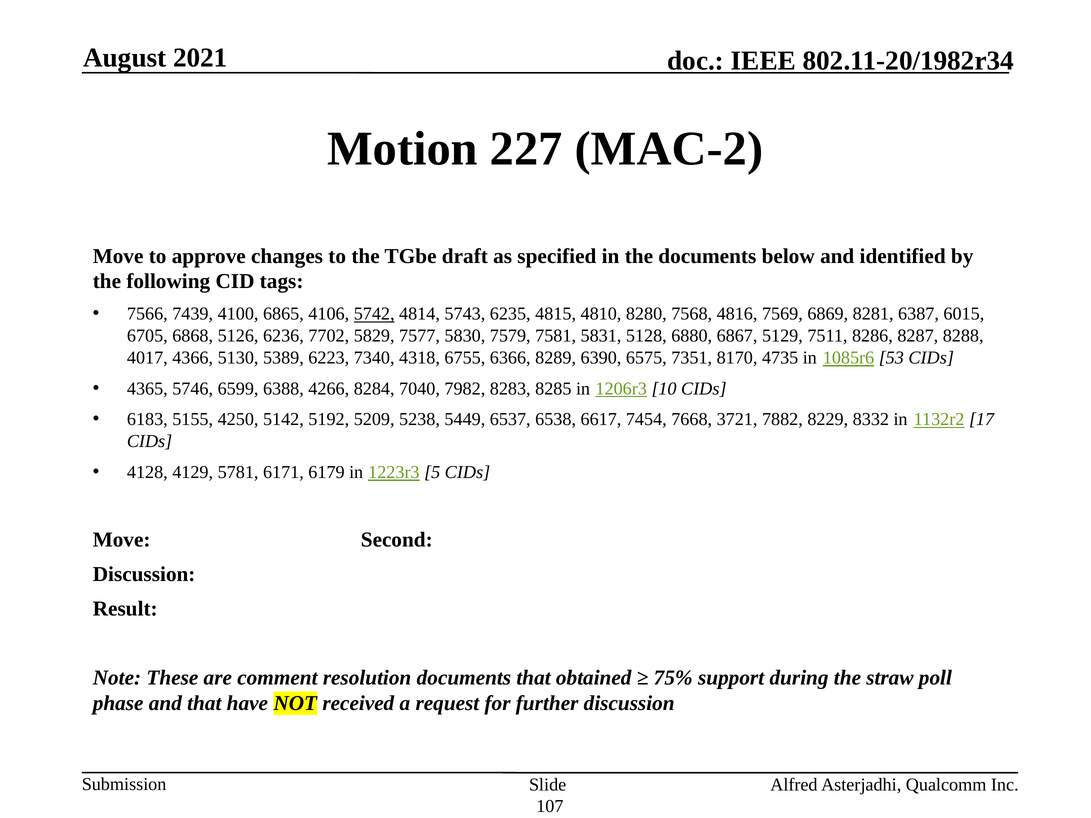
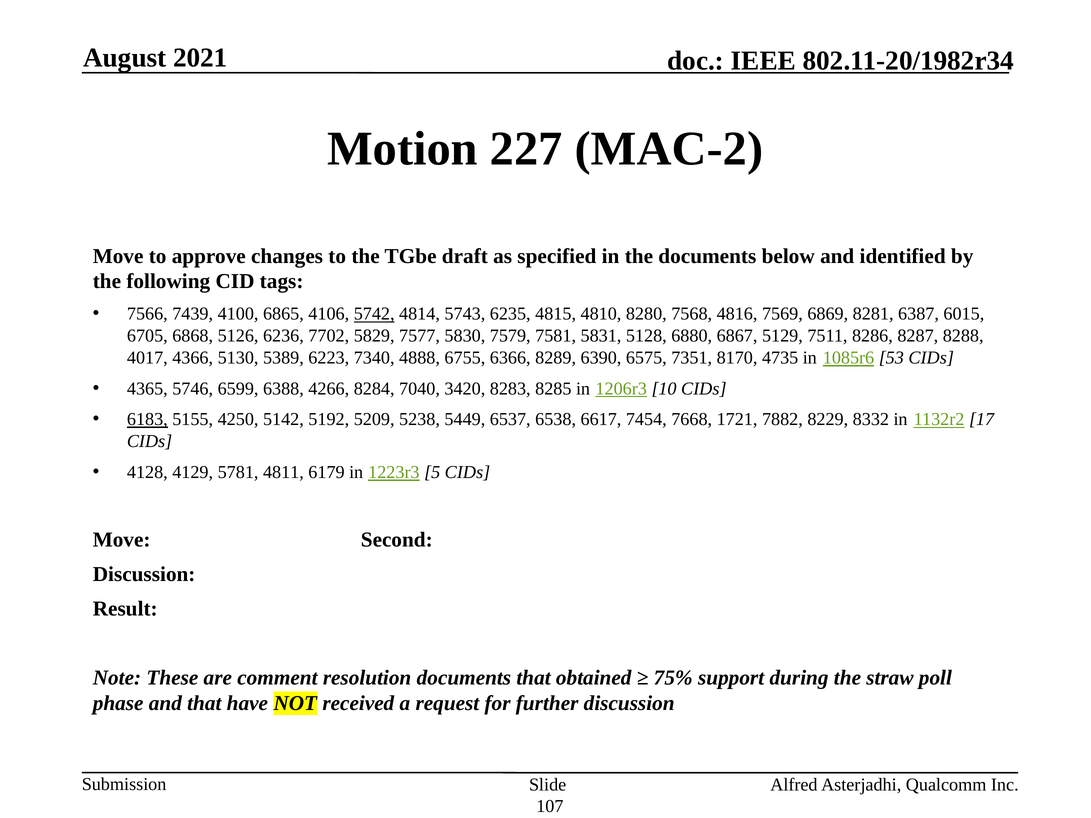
4318: 4318 -> 4888 (420, 358)
7982: 7982 -> 3420 (465, 389)
6183 underline: none -> present (147, 420)
3721: 3721 -> 1721 (737, 420)
6171: 6171 -> 4811 (283, 472)
